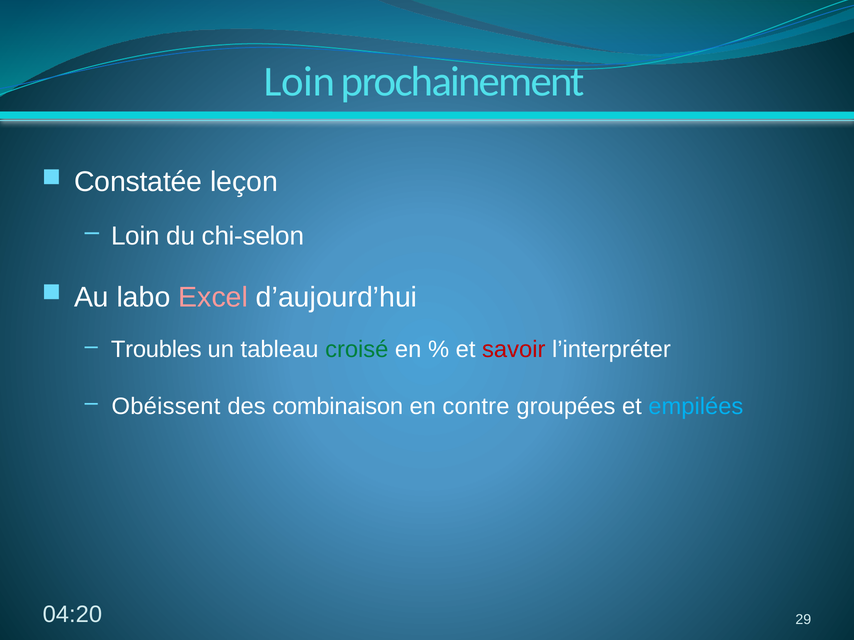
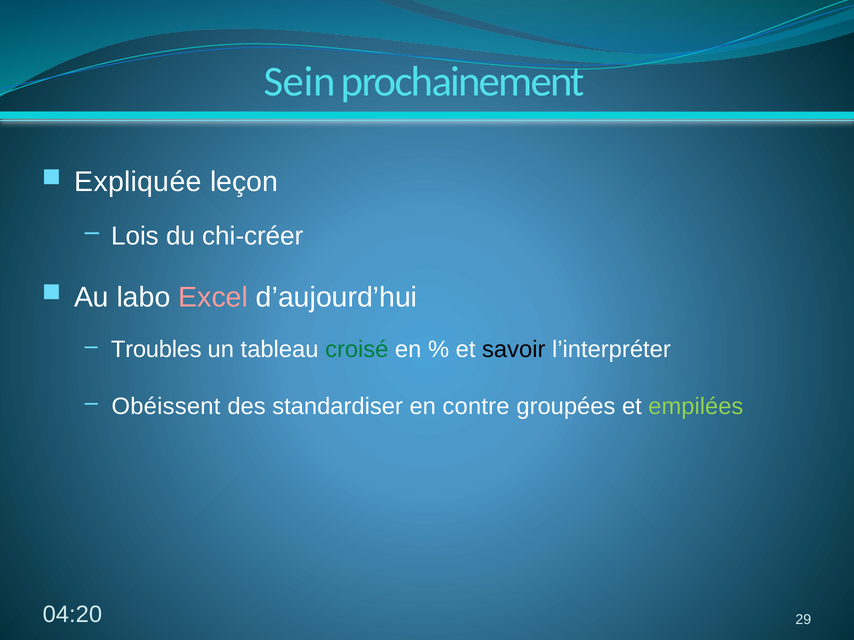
Loin: Loin -> Sein (300, 82)
Constatée: Constatée -> Expliquée (138, 182)
Loin: Loin -> Lois (135, 236)
chi-selon: chi-selon -> chi-créer (253, 236)
savoir colour: red -> black (514, 350)
combinaison: combinaison -> standardiser (338, 407)
empilées colour: light blue -> light green (696, 407)
